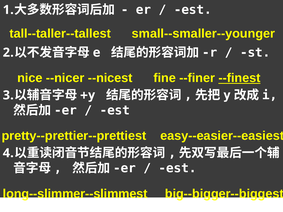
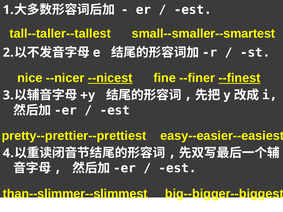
small--smaller--younger: small--smaller--younger -> small--smaller--smartest (203, 33)
--nicest underline: none -> present (110, 78)
long--slimmer--slimmest: long--slimmer--slimmest -> than--slimmer--slimmest (75, 194)
